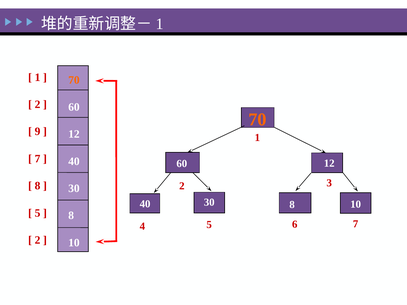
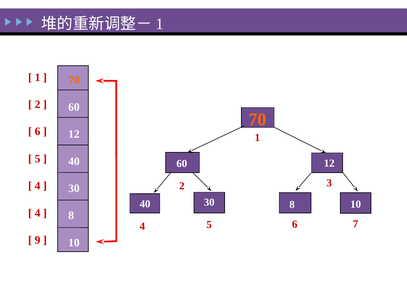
9: 9 -> 6 (38, 132)
7: 7 -> 5 (38, 159)
8: 8 -> 4 (38, 186)
5: 5 -> 4 (38, 213)
2: 2 -> 9 (38, 240)
